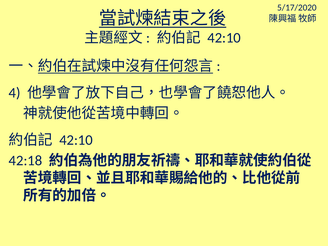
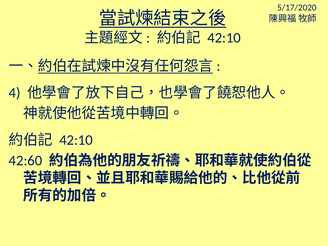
42:18: 42:18 -> 42:60 (25, 161)
